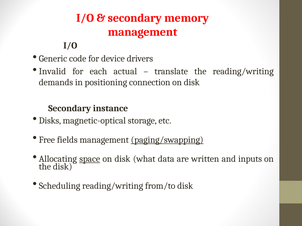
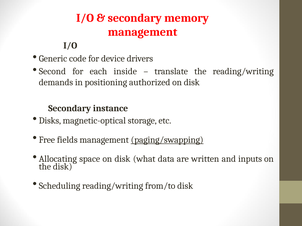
Invalid: Invalid -> Second (52, 72)
actual: actual -> inside (125, 72)
connection: connection -> authorized (150, 83)
space underline: present -> none (90, 159)
